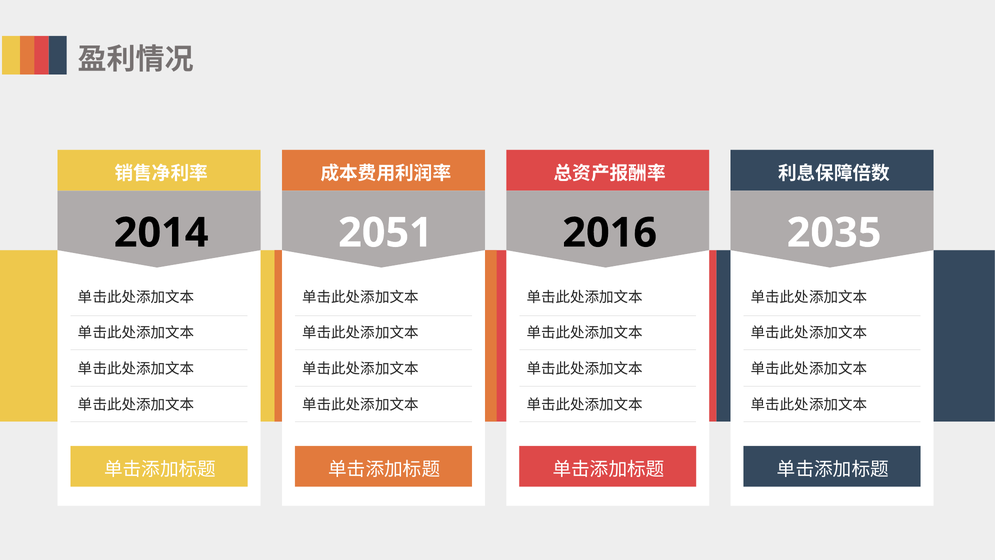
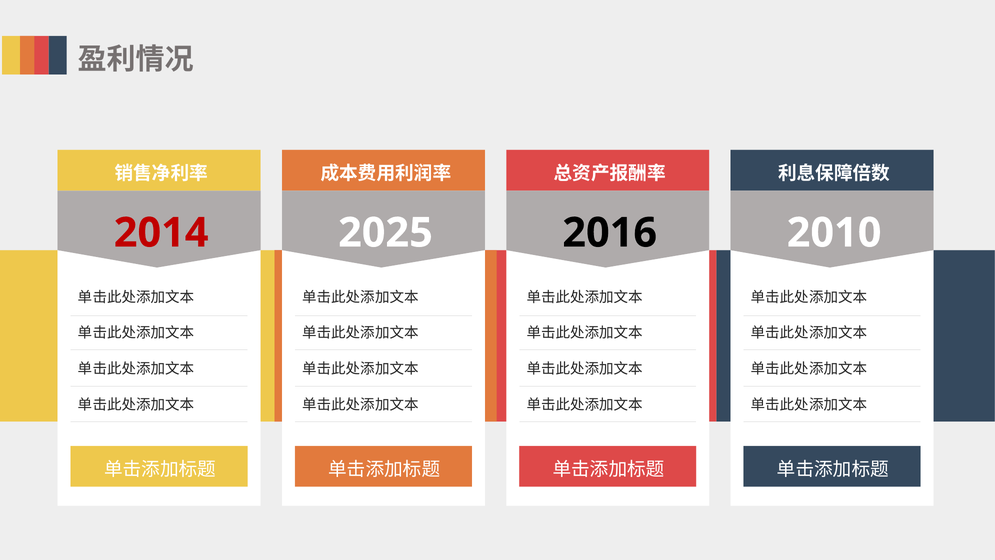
2014 colour: black -> red (161, 233)
2051: 2051 -> 2025 (385, 233)
2035: 2035 -> 2010 (834, 233)
